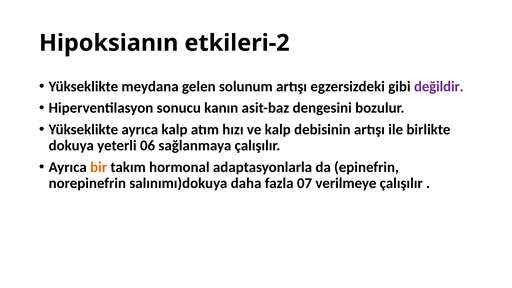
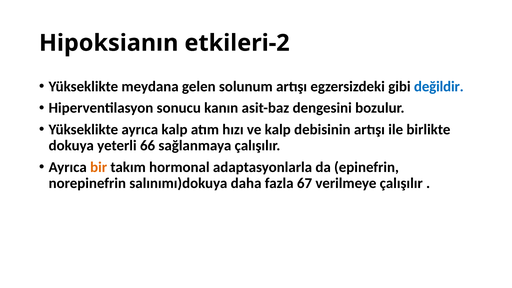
değildir colour: purple -> blue (439, 87)
06: 06 -> 66 (148, 146)
07: 07 -> 67 (305, 183)
